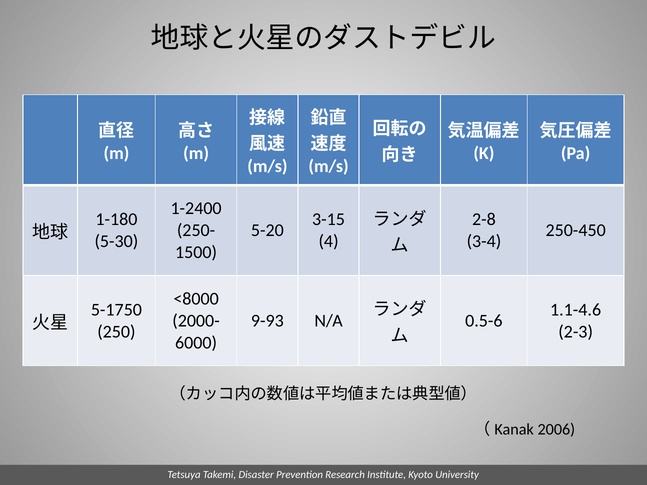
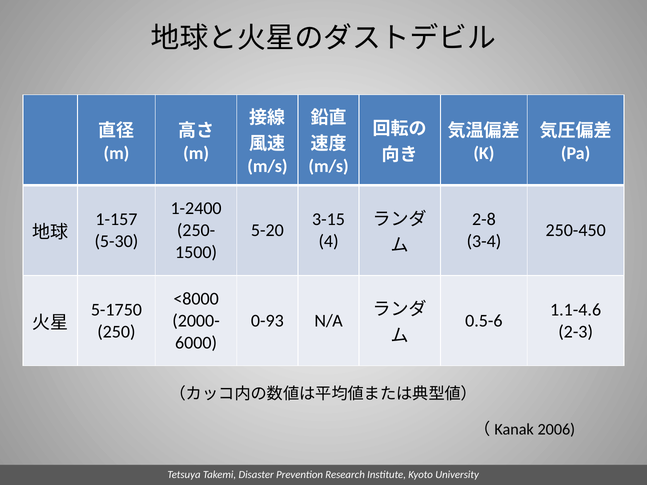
1-180: 1-180 -> 1-157 (116, 220)
9-93: 9-93 -> 0-93 (267, 321)
